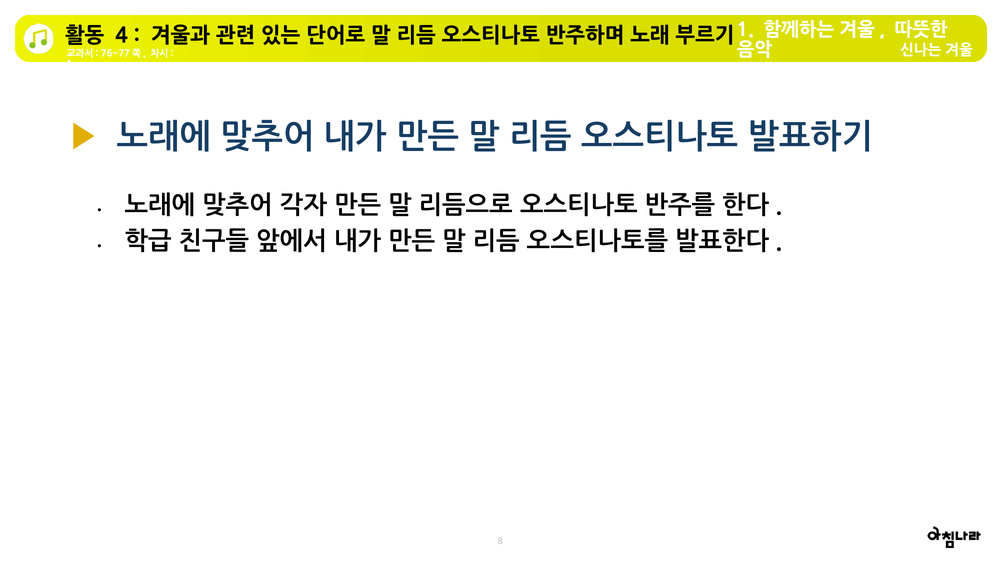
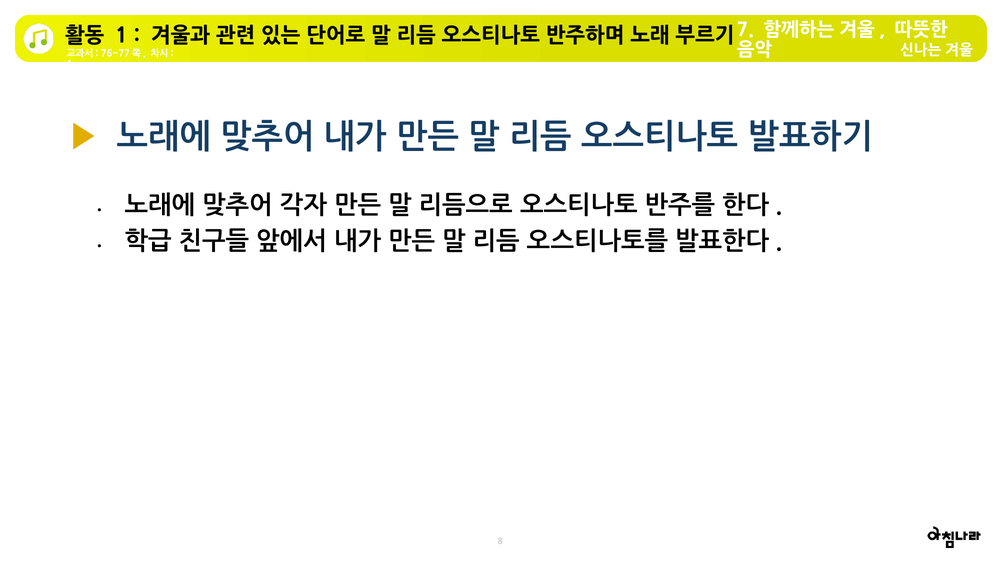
4: 4 -> 1 (122, 36)
1: 1 -> 7 (745, 30)
